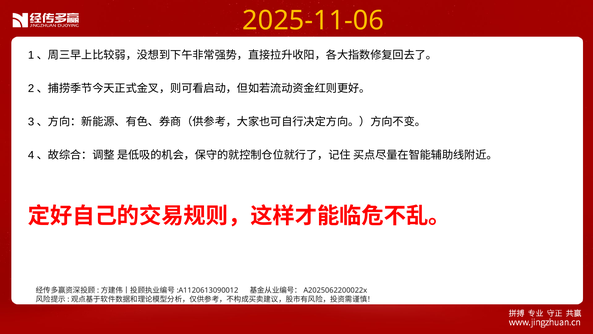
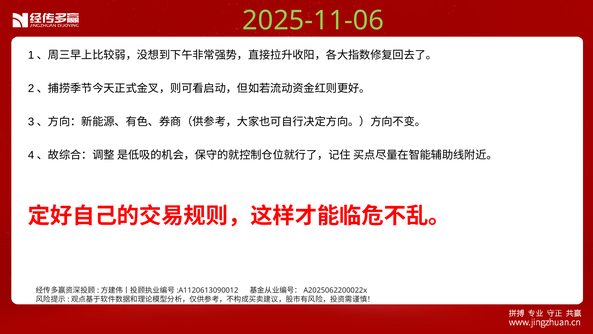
2025-11-06 colour: yellow -> light green (313, 20)
